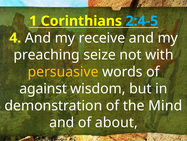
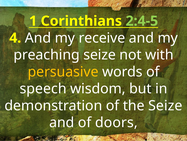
2:4-5 colour: light blue -> light green (142, 21)
against: against -> speech (43, 88)
the Mind: Mind -> Seize (165, 105)
about: about -> doors (116, 122)
